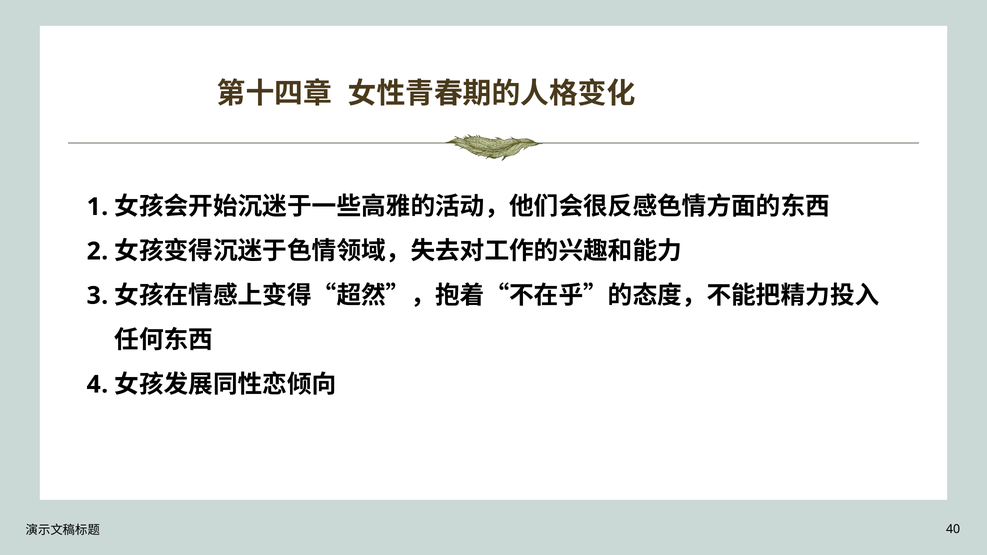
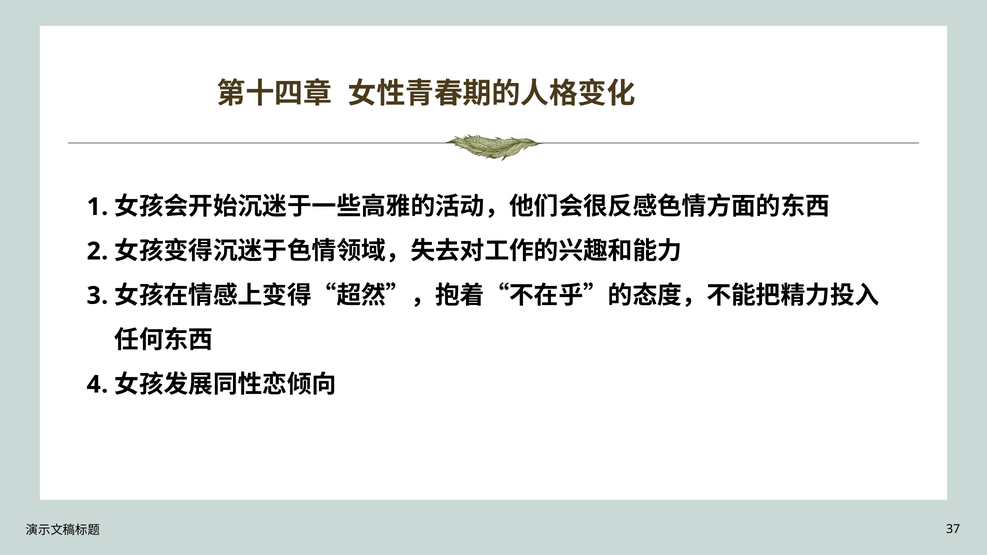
40: 40 -> 37 (953, 529)
